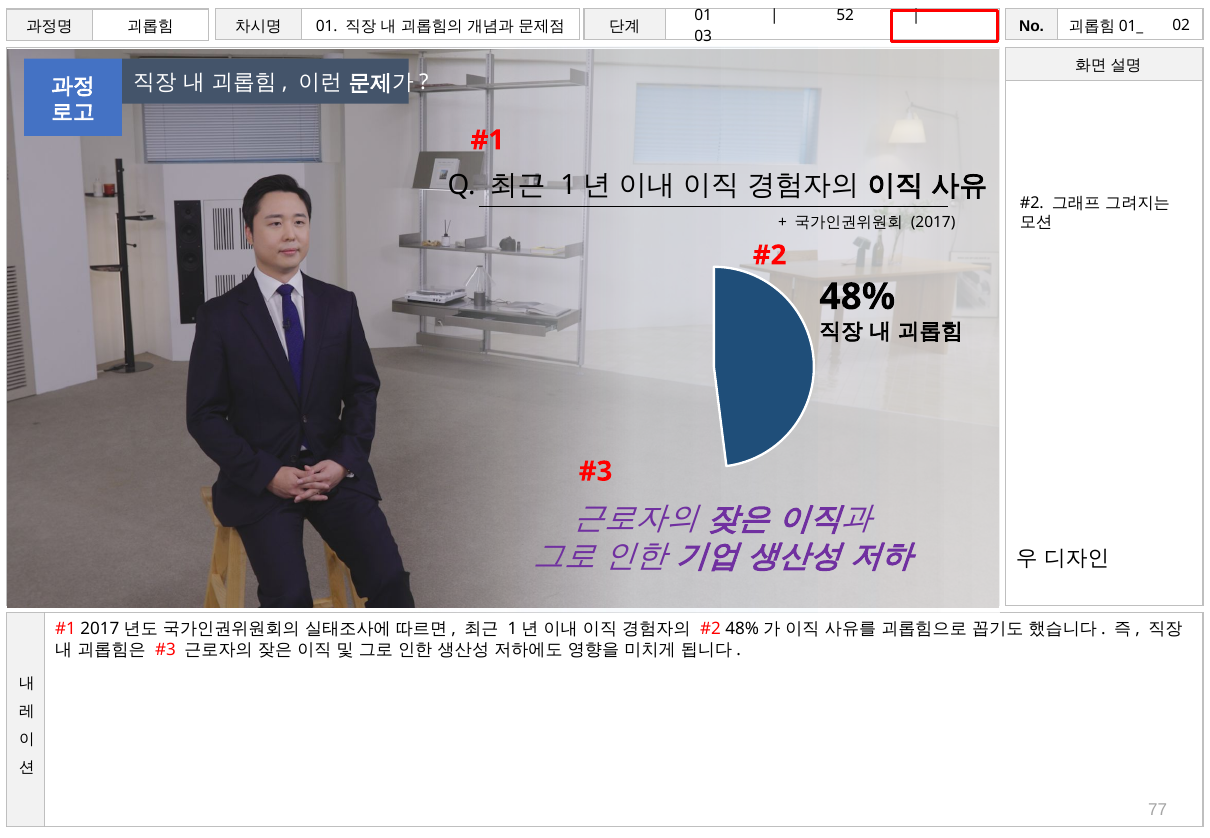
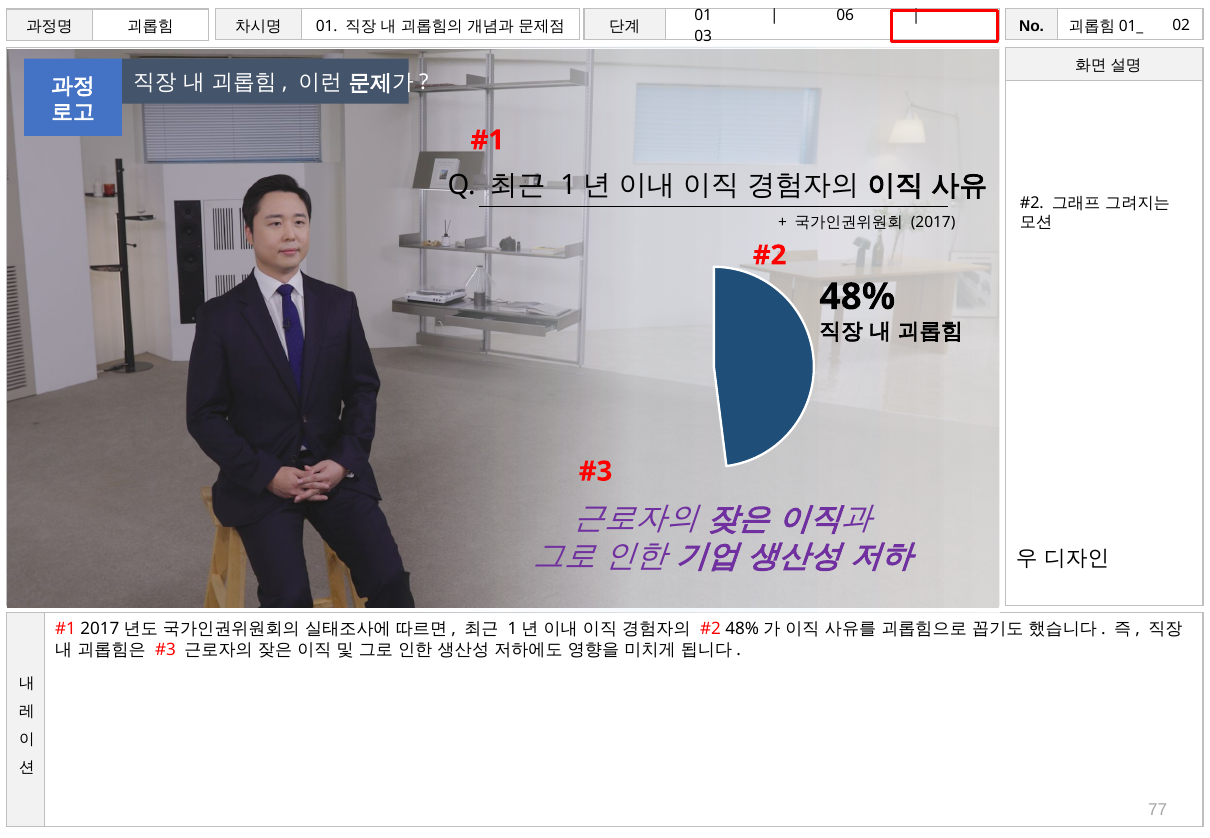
52: 52 -> 06 (845, 16)
